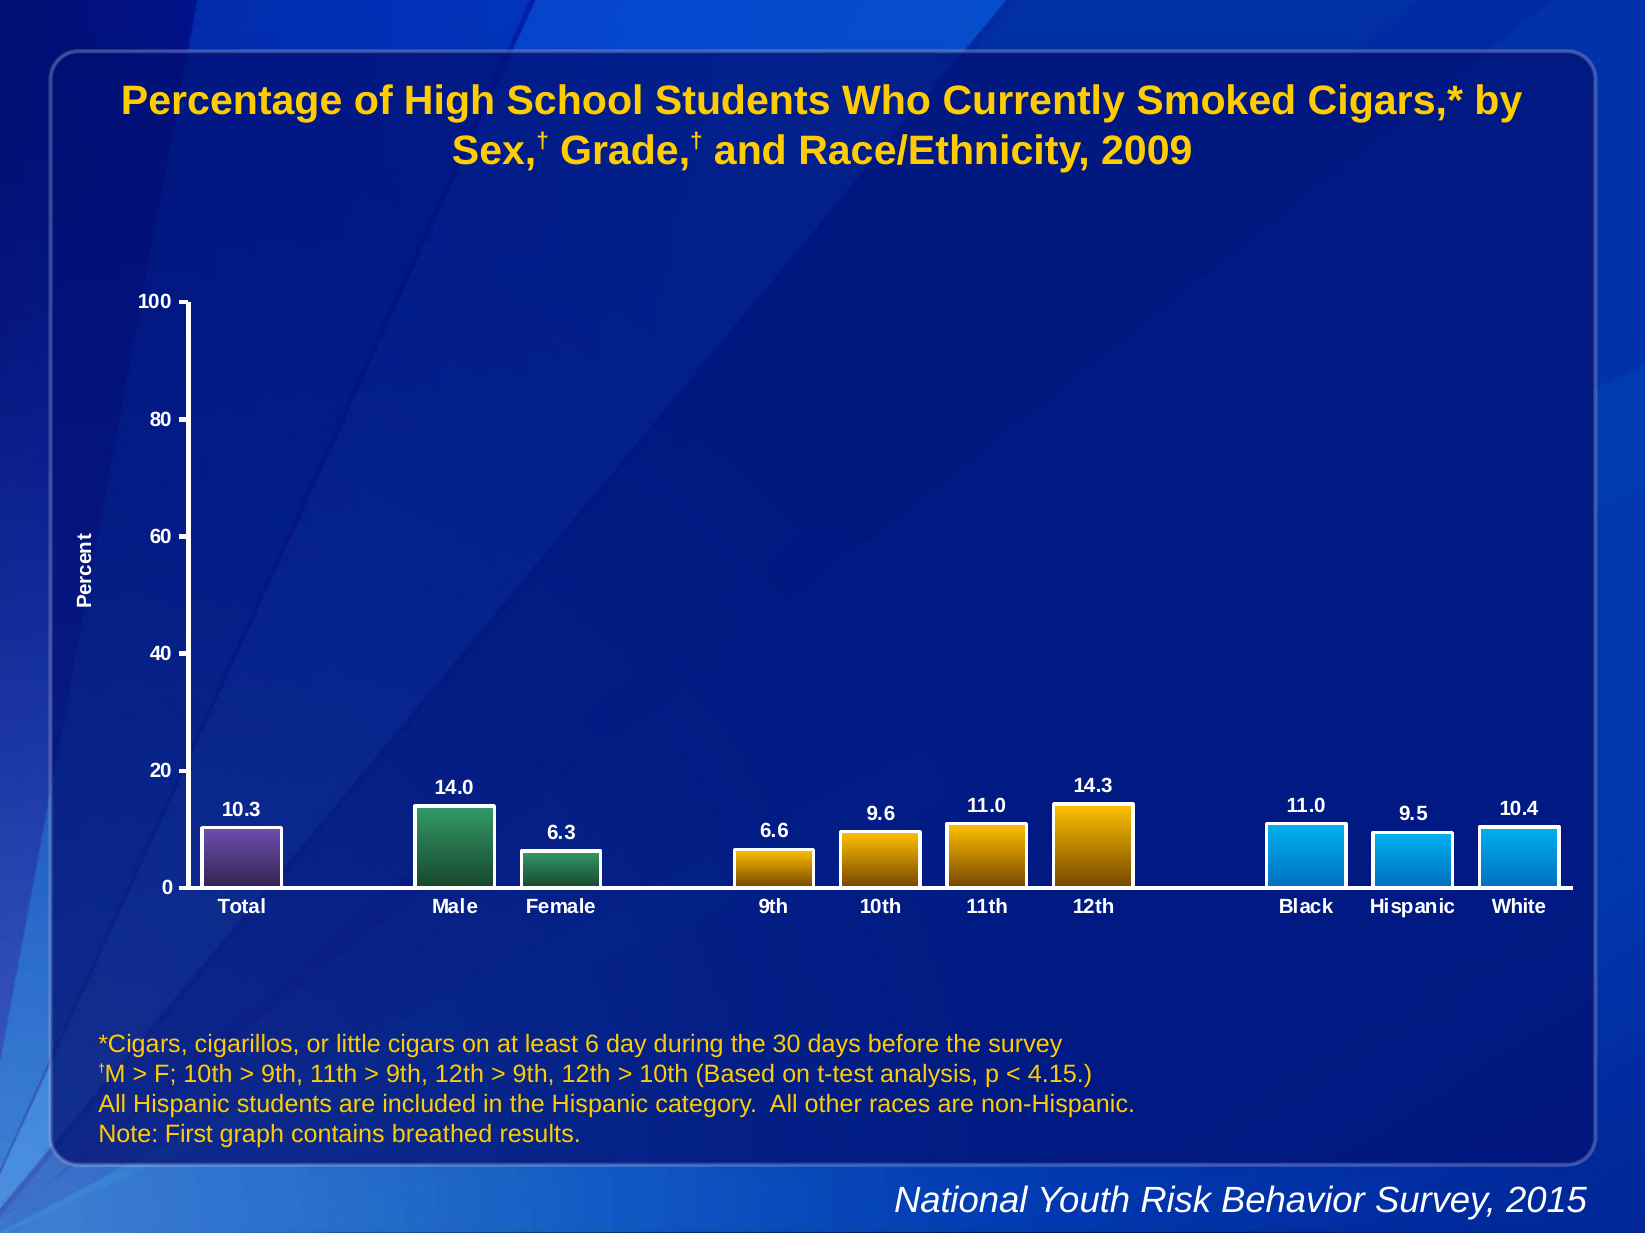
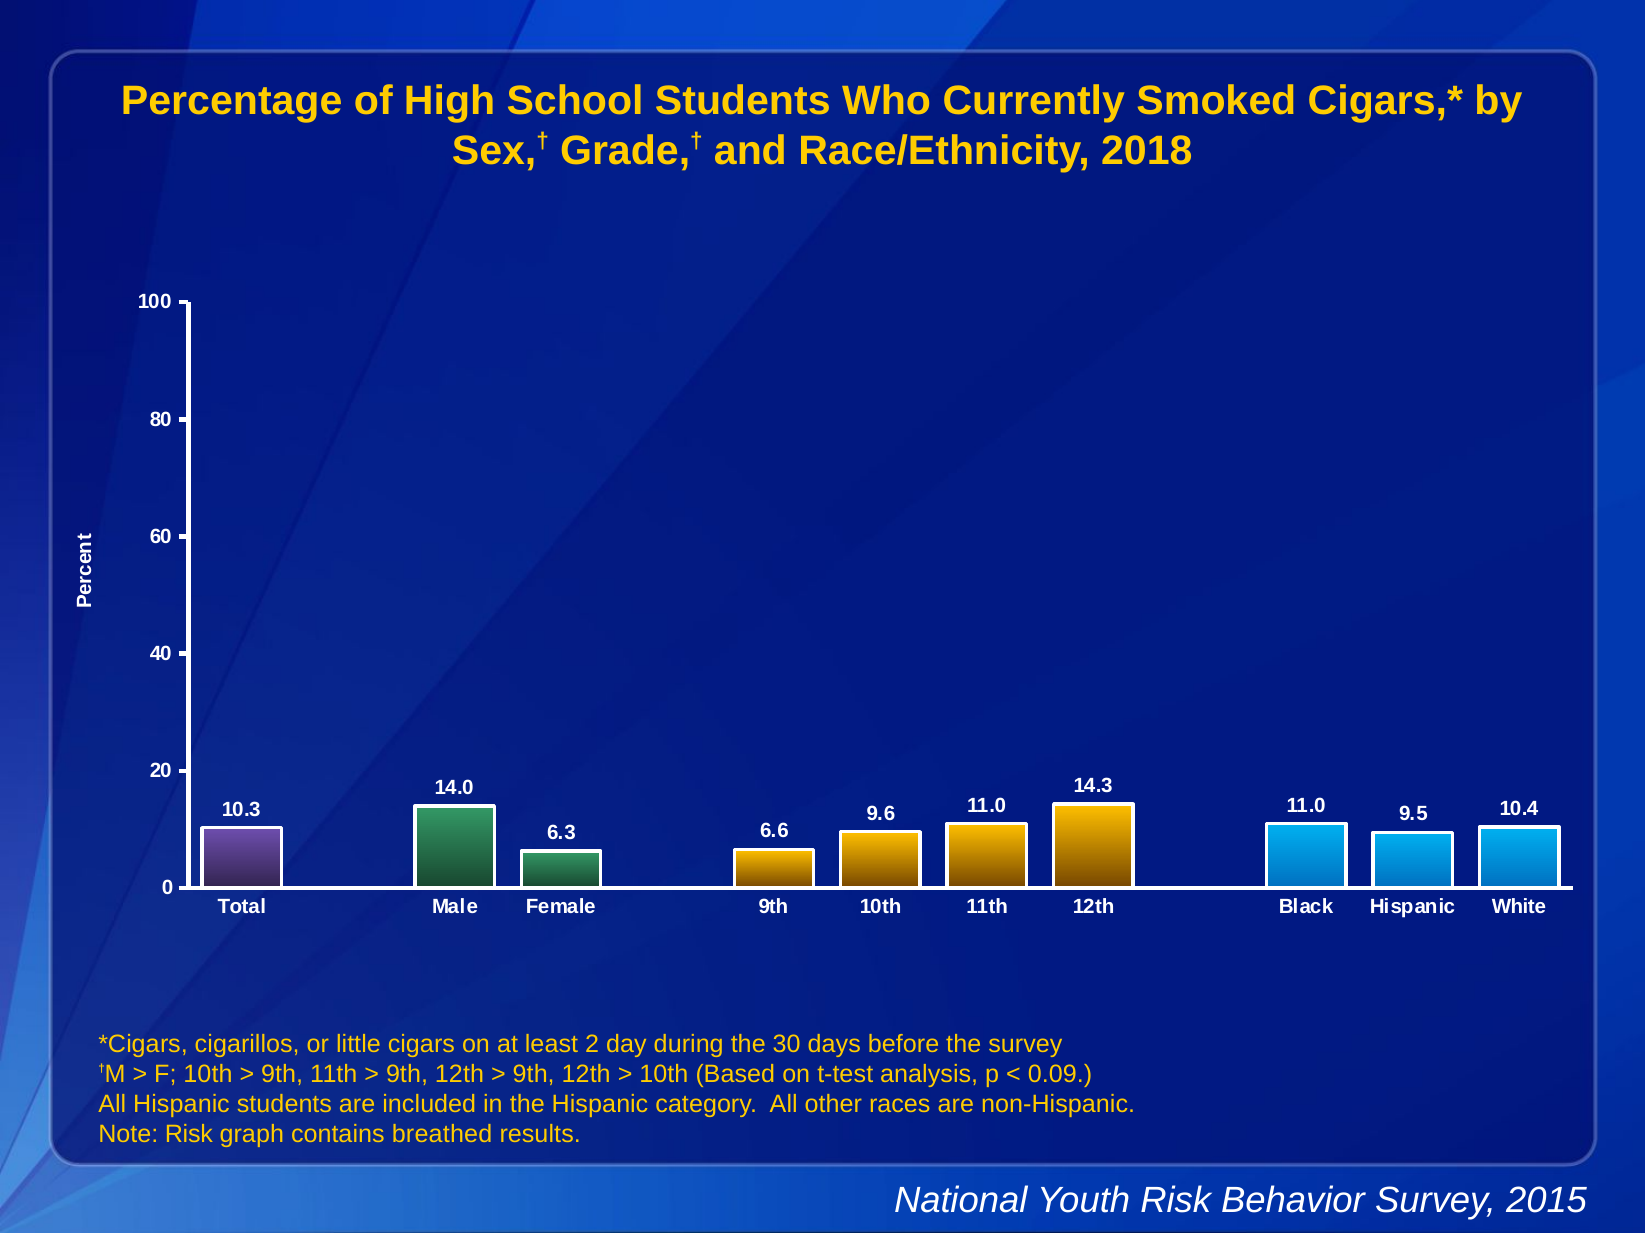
2009: 2009 -> 2018 (1147, 151)
6: 6 -> 2 (592, 1045)
4.15: 4.15 -> 0.09 (1060, 1075)
Note First: First -> Risk (189, 1135)
